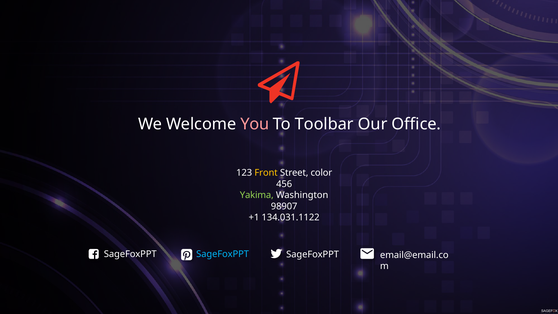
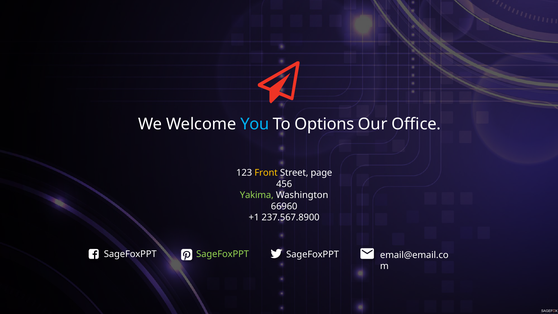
You colour: pink -> light blue (255, 124)
Toolbar: Toolbar -> Options (324, 124)
color: color -> page (321, 173)
98907: 98907 -> 66960 (284, 206)
134.031.1122: 134.031.1122 -> 237.567.8900 (291, 217)
SageFoxPPT colour: light blue -> light green (223, 254)
